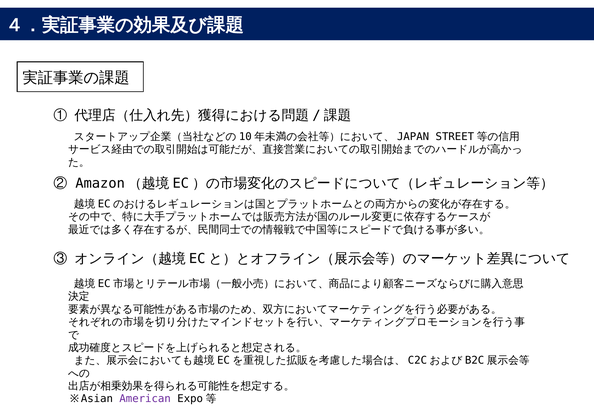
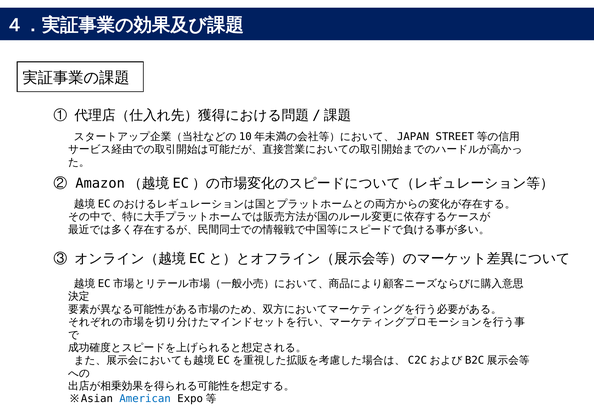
American colour: purple -> blue (145, 399)
